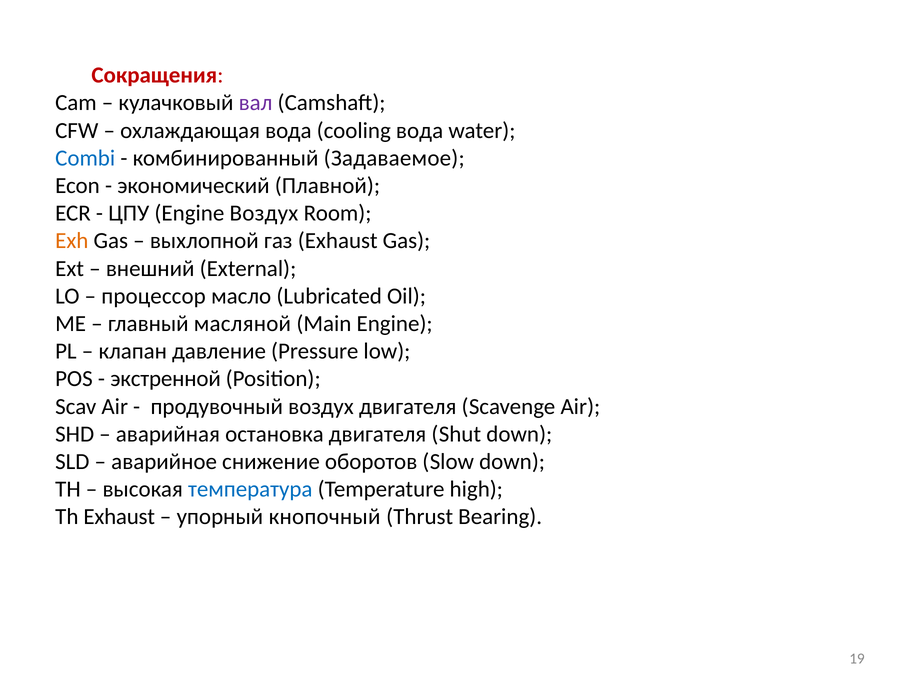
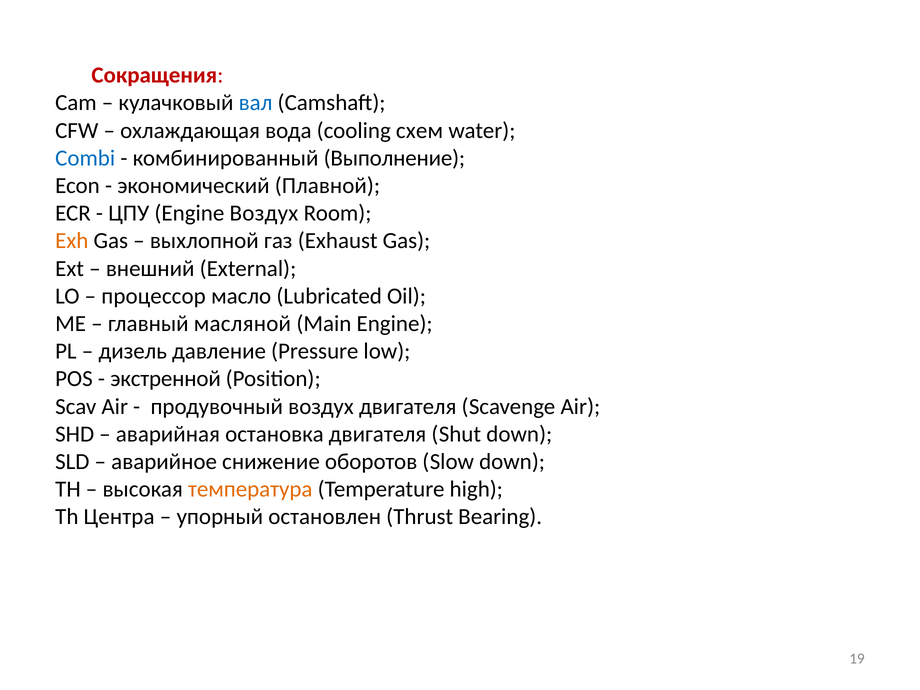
вал colour: purple -> blue (256, 103)
cooling вода: вода -> схем (420, 130)
Задаваемое: Задаваемое -> Выполнение (394, 158)
клапан: клапан -> дизель (133, 351)
температура colour: blue -> orange (250, 489)
Th Exhaust: Exhaust -> Центра (119, 517)
кнопочный: кнопочный -> остановлен (325, 517)
